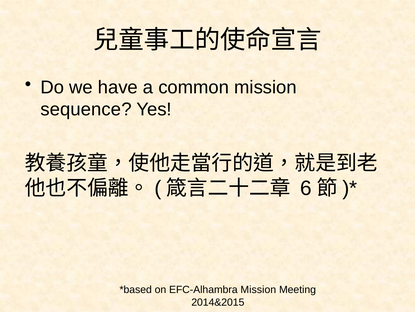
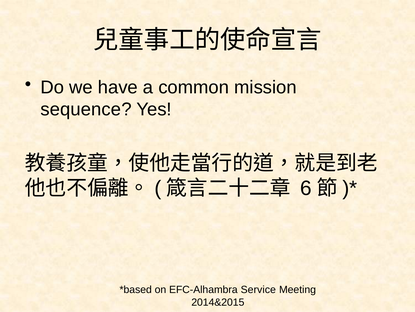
EFC-Alhambra Mission: Mission -> Service (258, 289)
